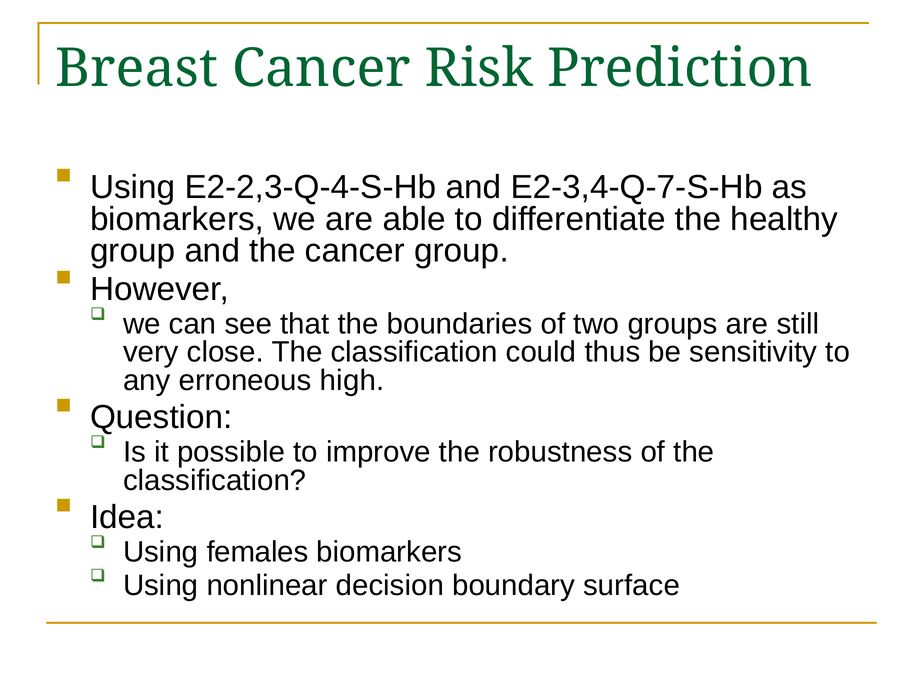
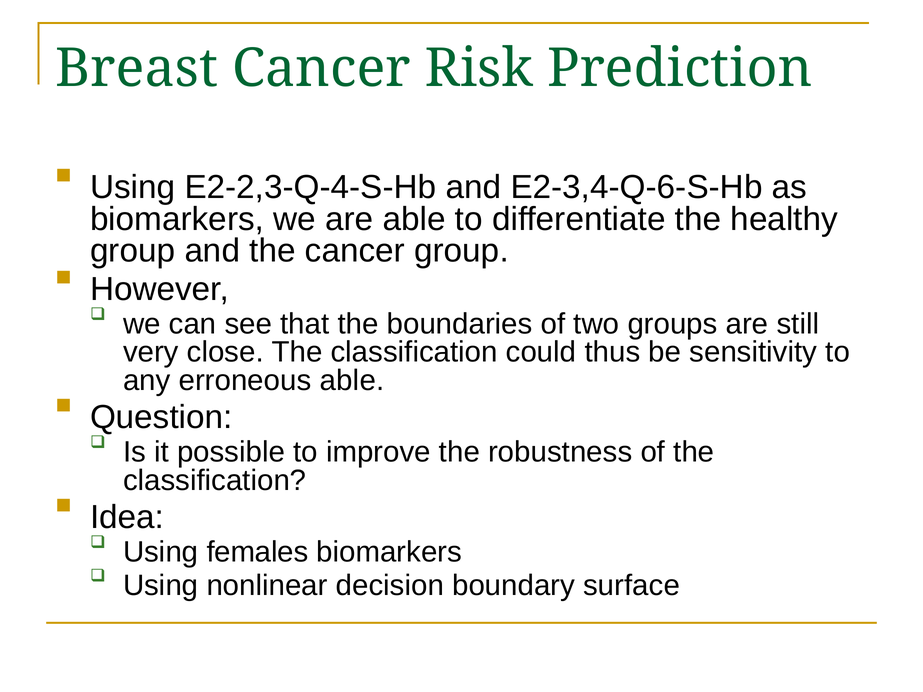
E2-3,4-Q-7-S-Hb: E2-3,4-Q-7-S-Hb -> E2-3,4-Q-6-S-Hb (637, 187)
erroneous high: high -> able (352, 381)
